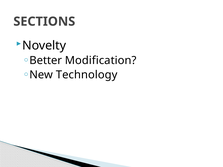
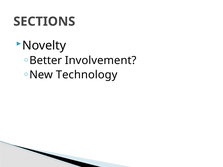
Modification: Modification -> Involvement (101, 61)
